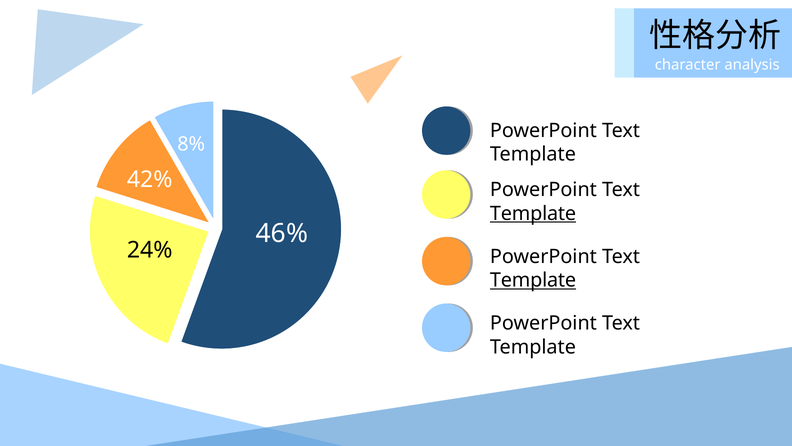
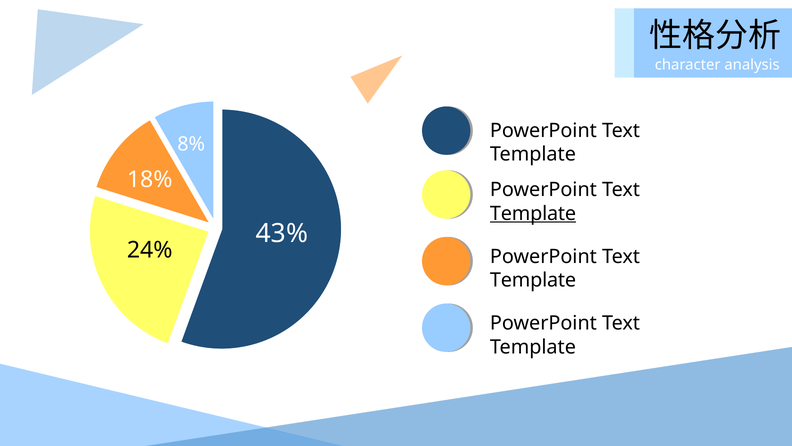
42%: 42% -> 18% (150, 179)
46%: 46% -> 43% (282, 233)
Template underline: present -> none (533, 280)
